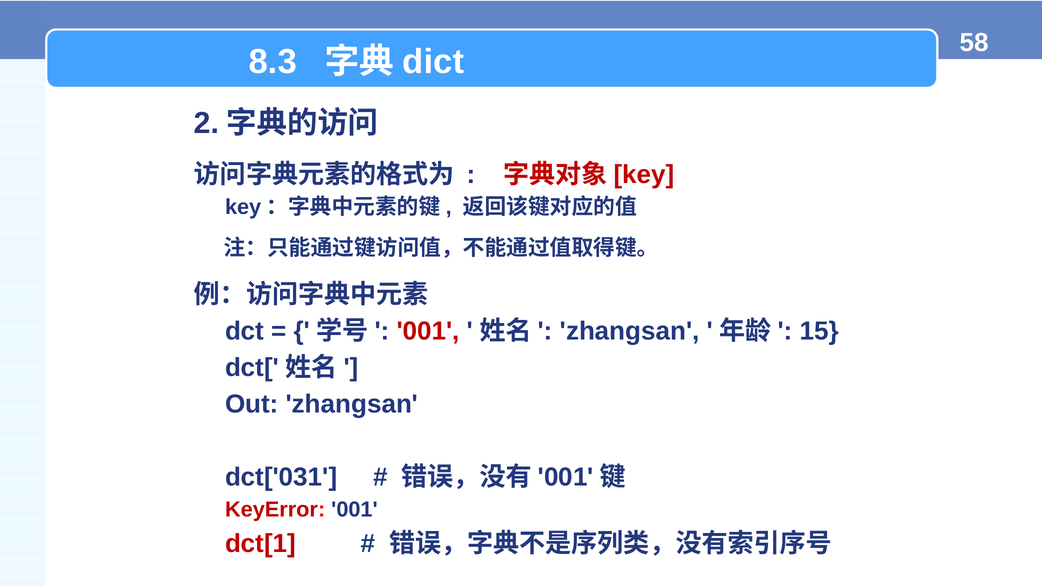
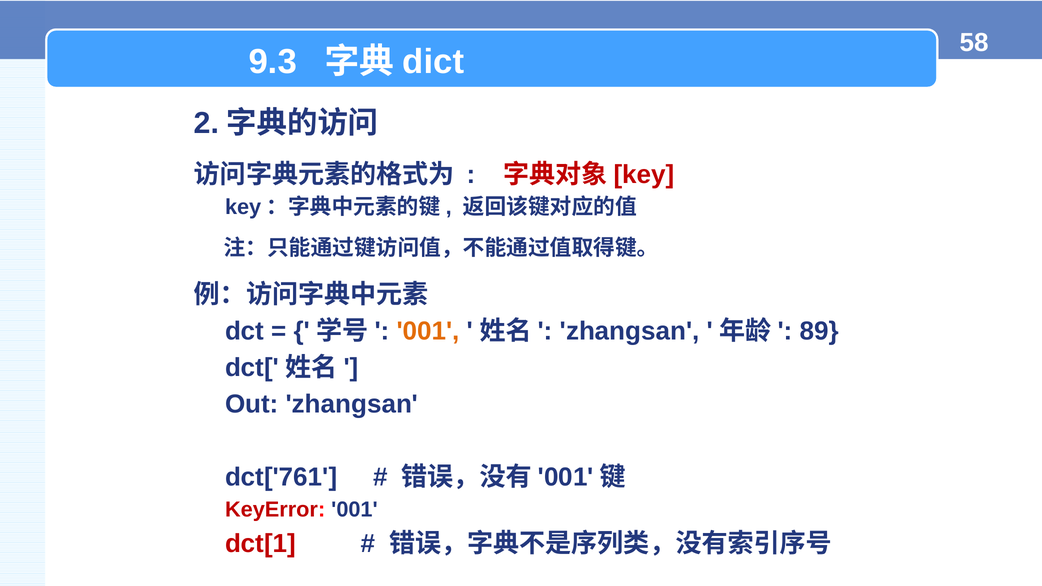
8.3: 8.3 -> 9.3 (273, 62)
001 colour: red -> orange (428, 331)
15: 15 -> 89 (819, 331)
dct['031: dct['031 -> dct['761 (281, 477)
